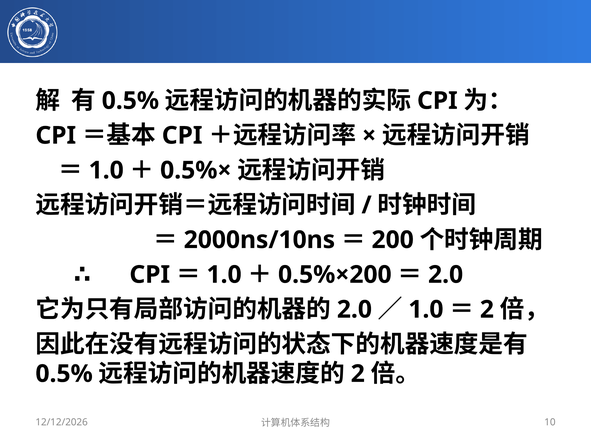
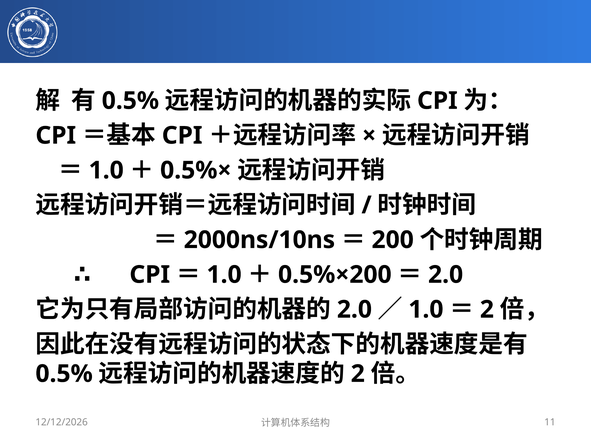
10: 10 -> 11 (550, 423)
